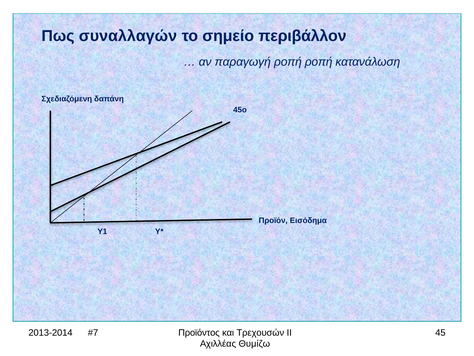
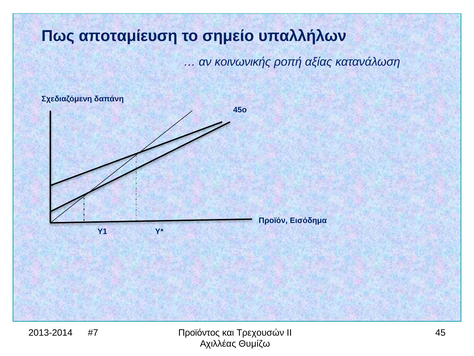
συναλλαγών: συναλλαγών -> αποταμίευση (128, 36)
περιβάλλον: περιβάλλον -> υπαλλήλων (302, 36)
παραγωγή: παραγωγή -> κοινωνικής (243, 62)
ροπή ροπή: ροπή -> αξίας (319, 62)
